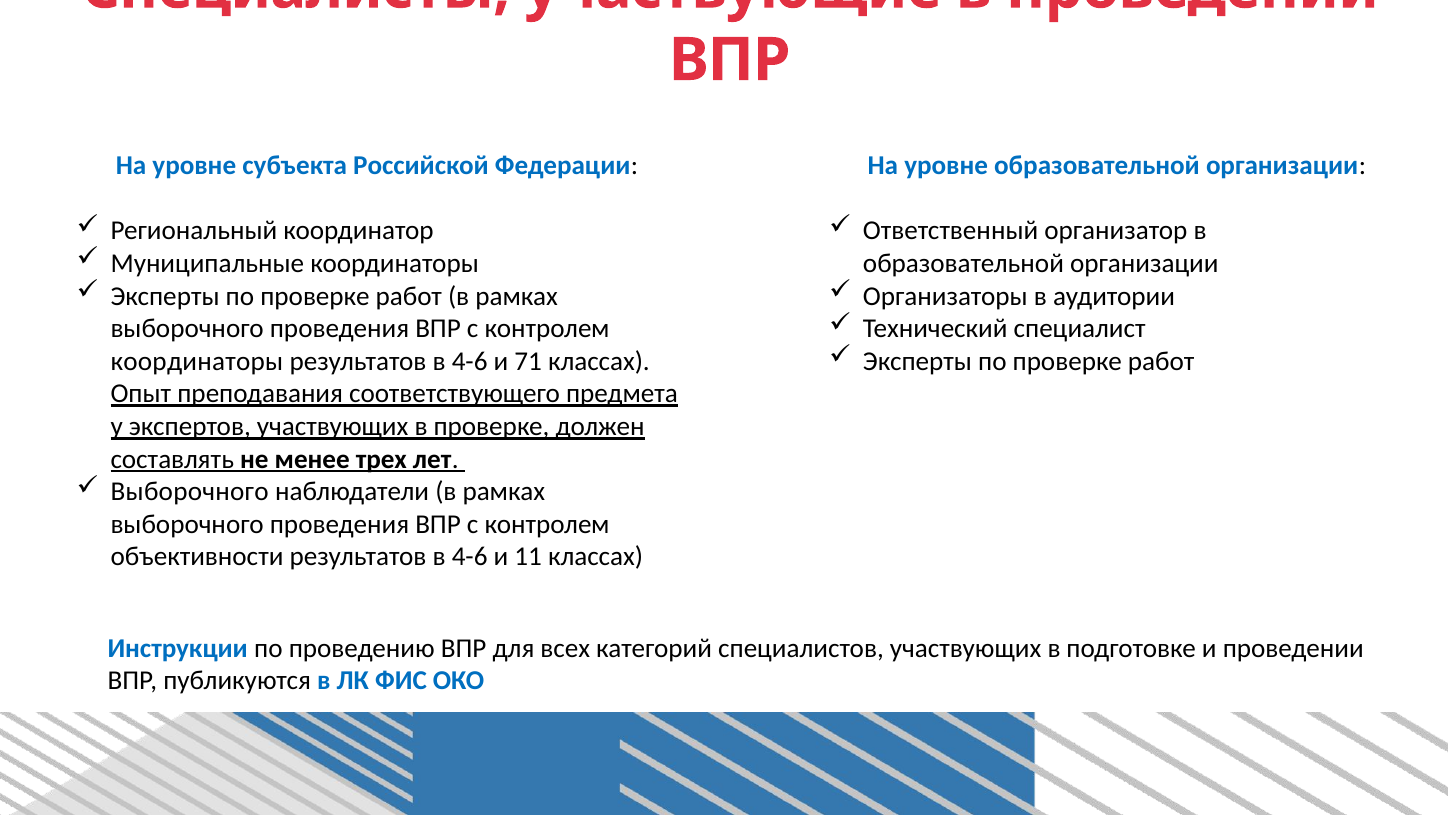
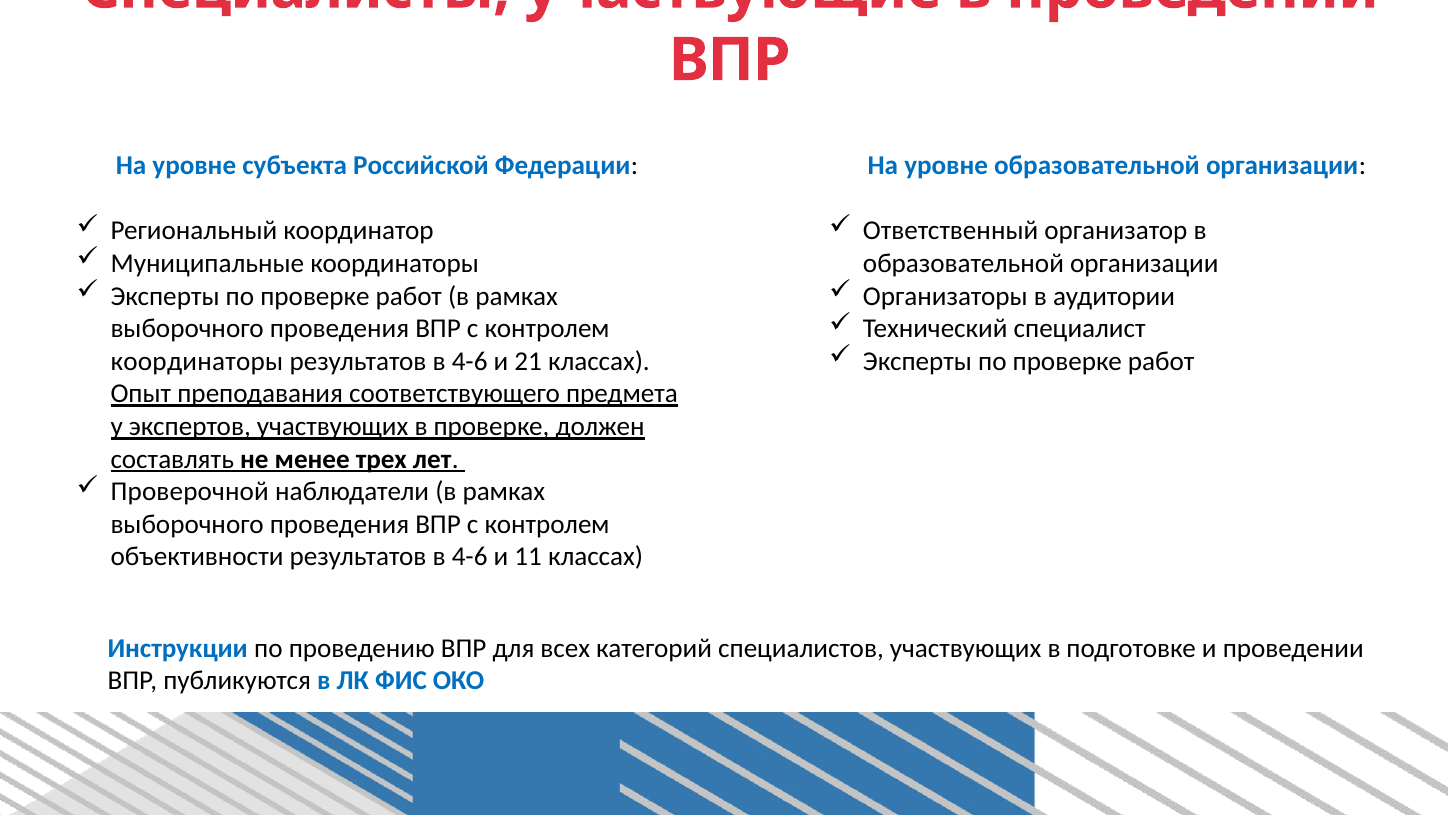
71: 71 -> 21 (528, 361)
Выборочного: Выборочного -> Проверочной (190, 491)
